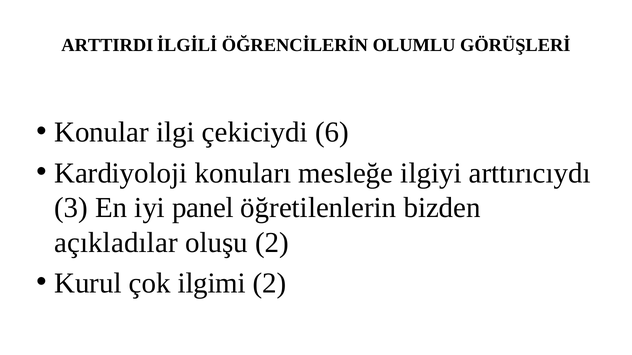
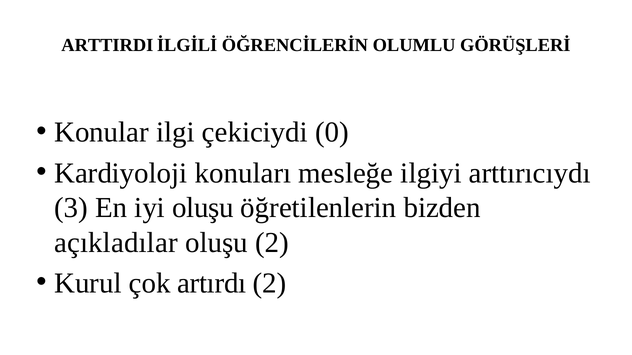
6: 6 -> 0 (332, 133)
iyi panel: panel -> oluşu (203, 208)
ilgimi: ilgimi -> artırdı (212, 283)
